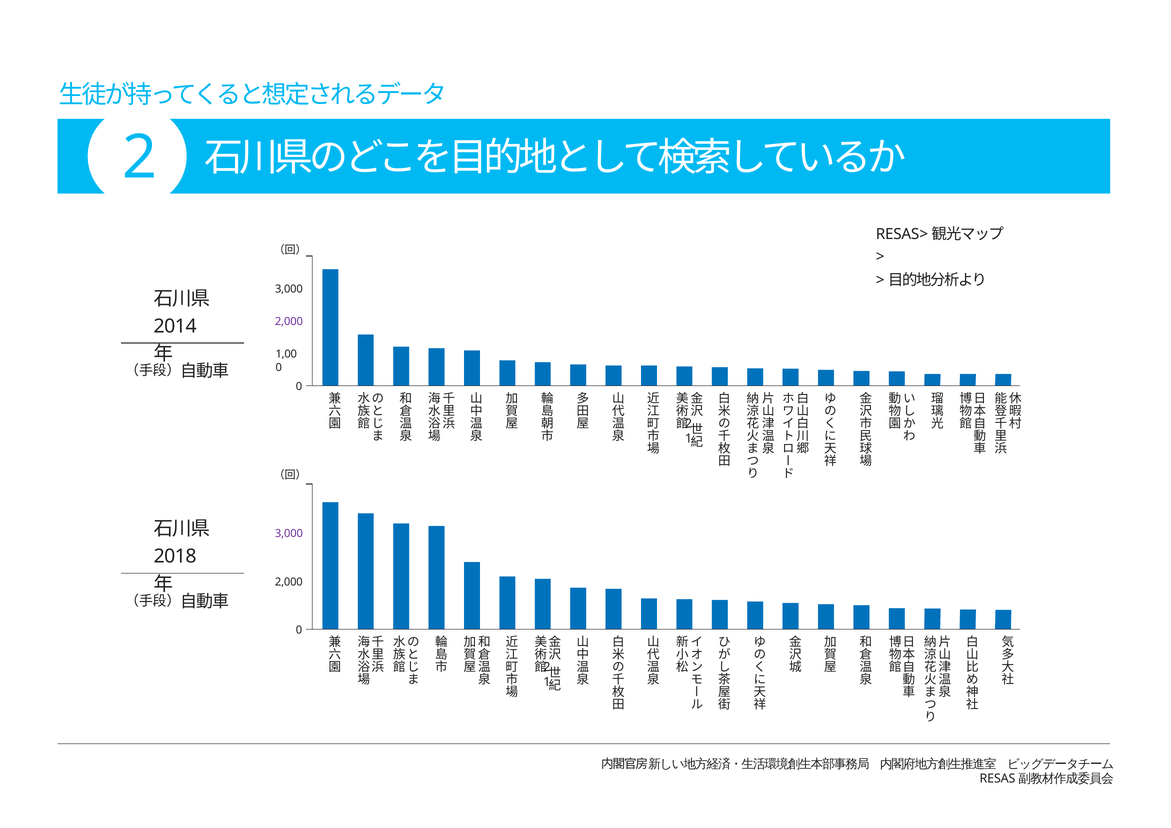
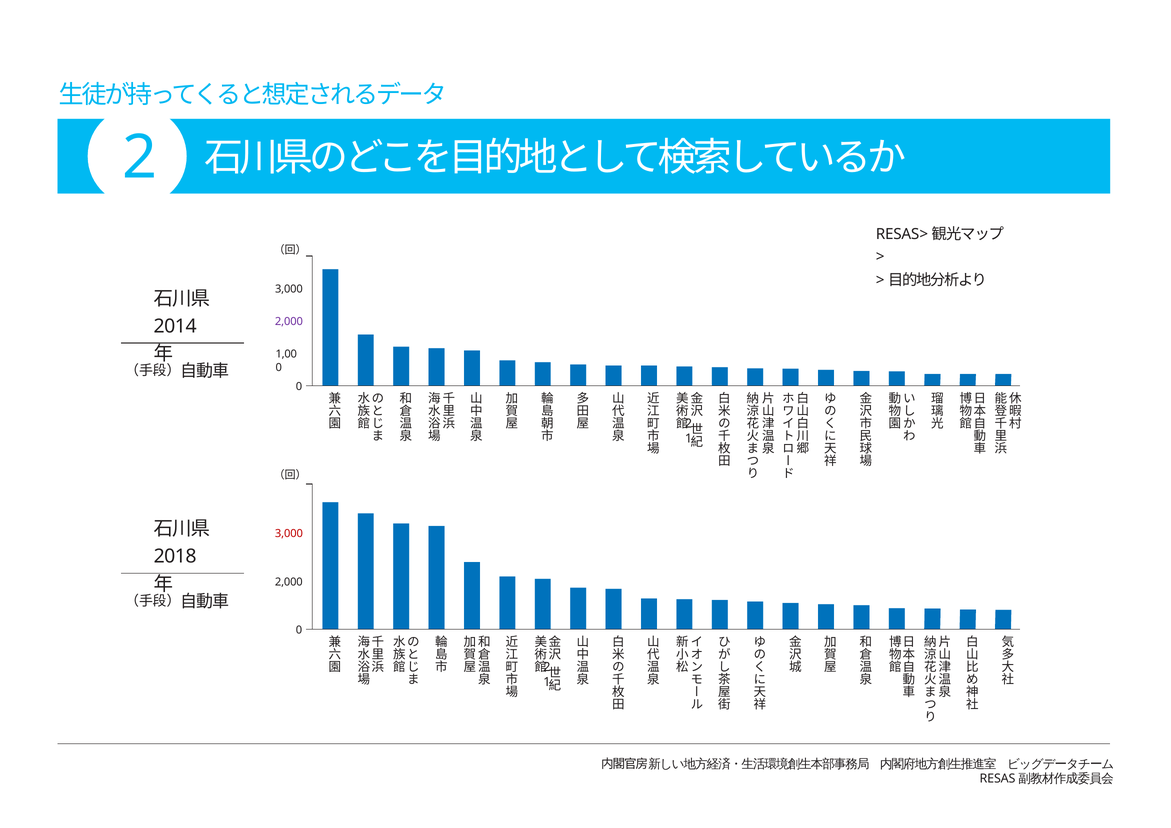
3,000 colour: purple -> red (289, 534)
